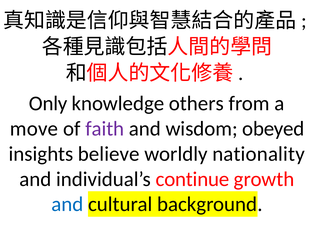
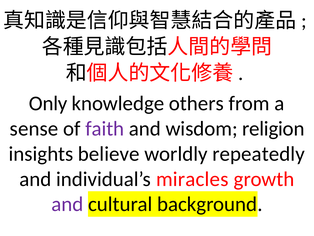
move: move -> sense (34, 128)
obeyed: obeyed -> religion (273, 128)
nationality: nationality -> repeatedly (259, 154)
continue: continue -> miracles (192, 179)
and colour: blue -> purple (67, 204)
